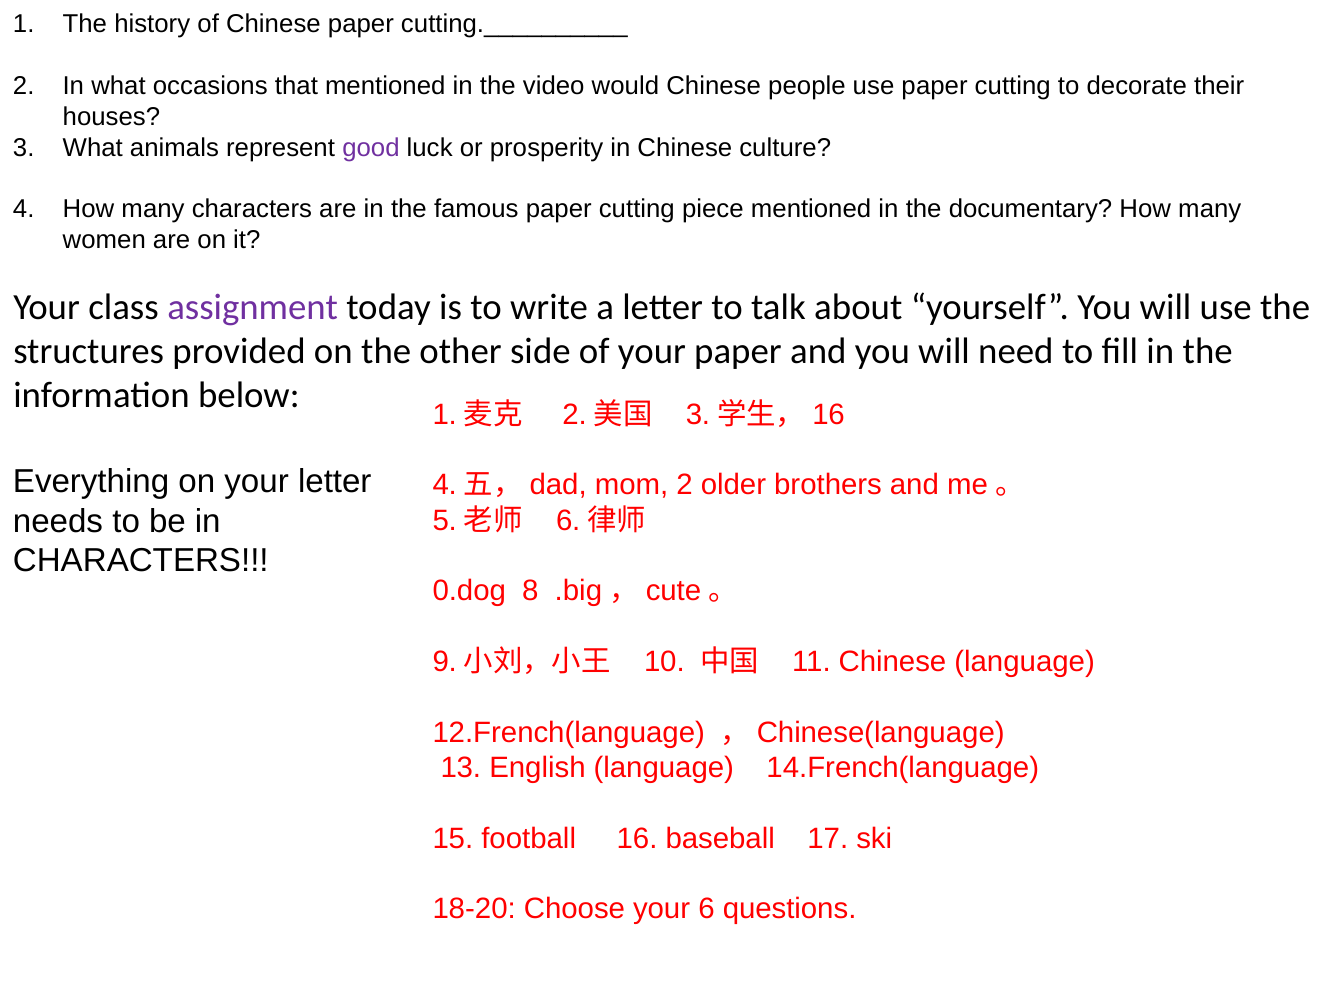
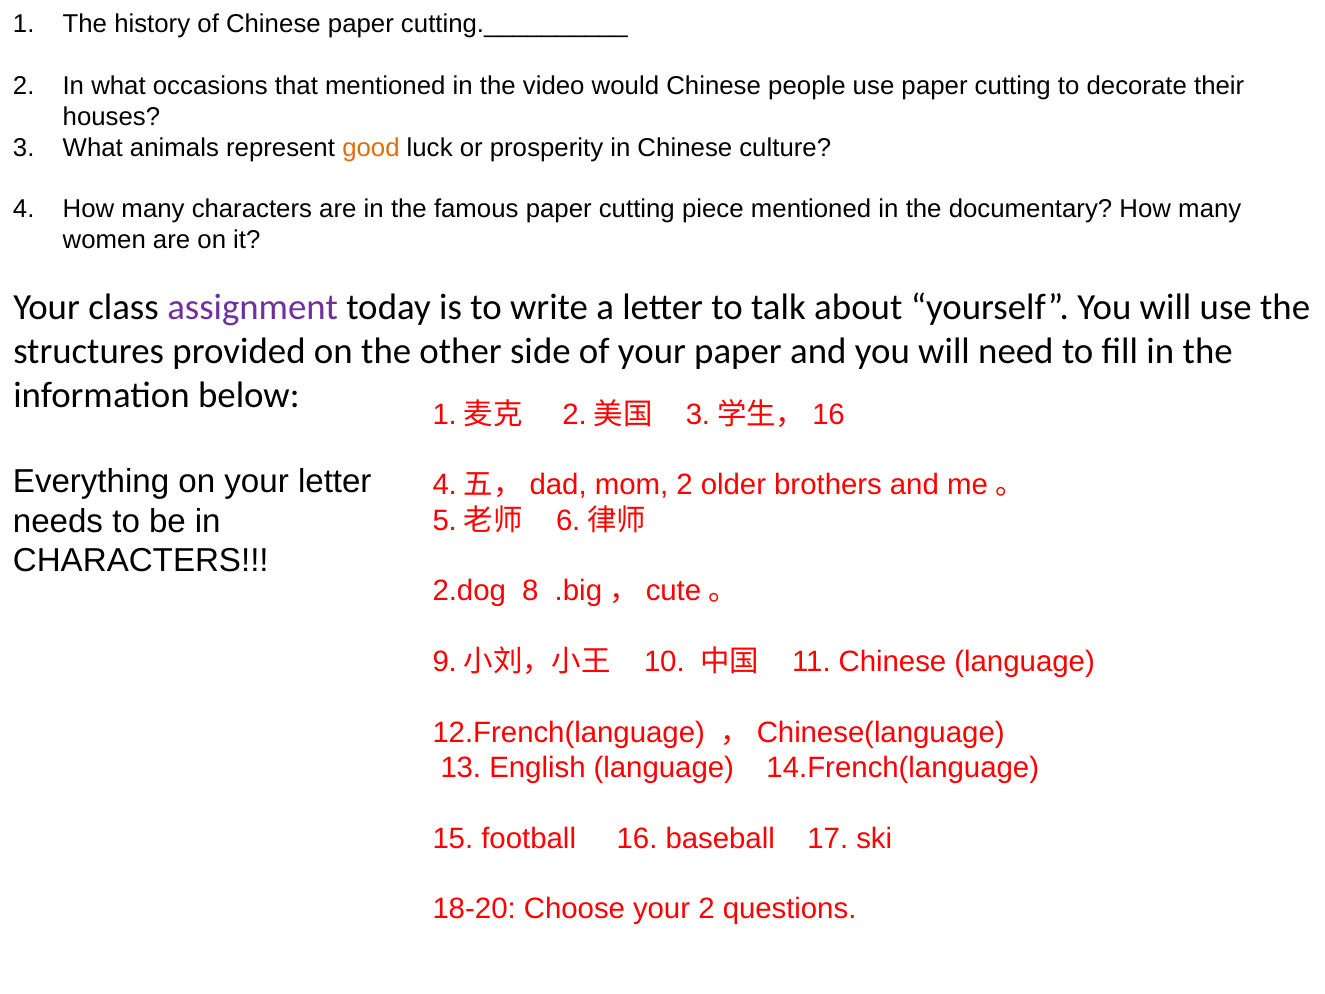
good colour: purple -> orange (371, 148)
0.dog: 0.dog -> 2.dog (469, 591)
your 6: 6 -> 2 (707, 909)
